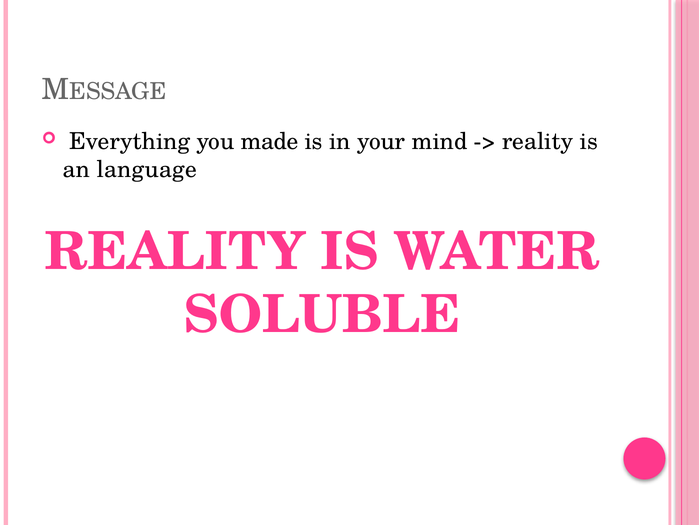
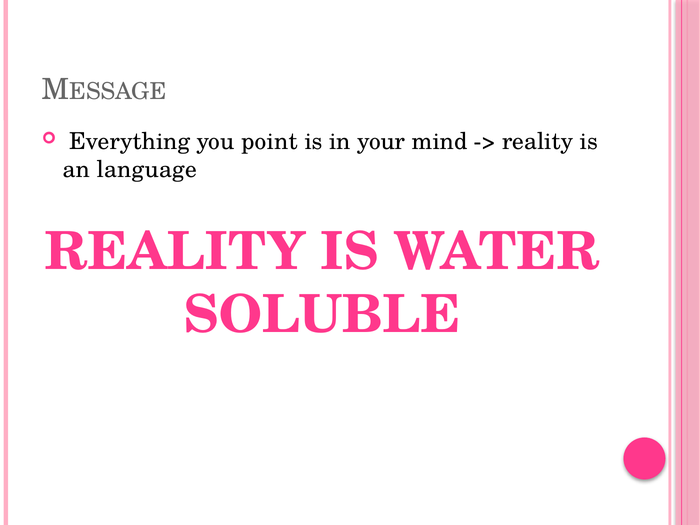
made: made -> point (269, 141)
